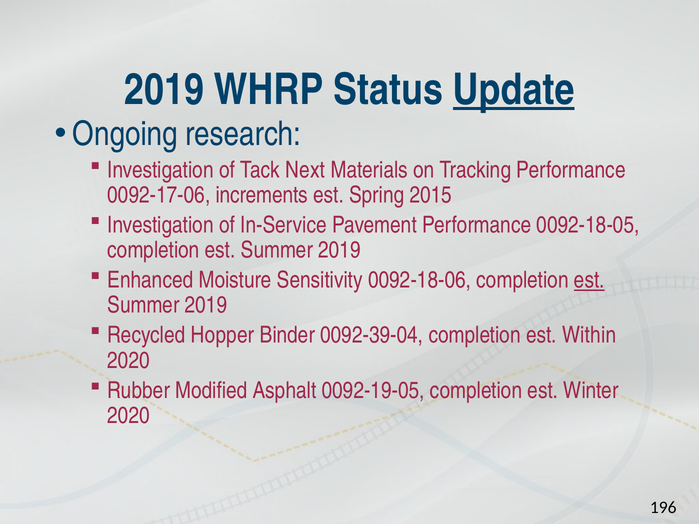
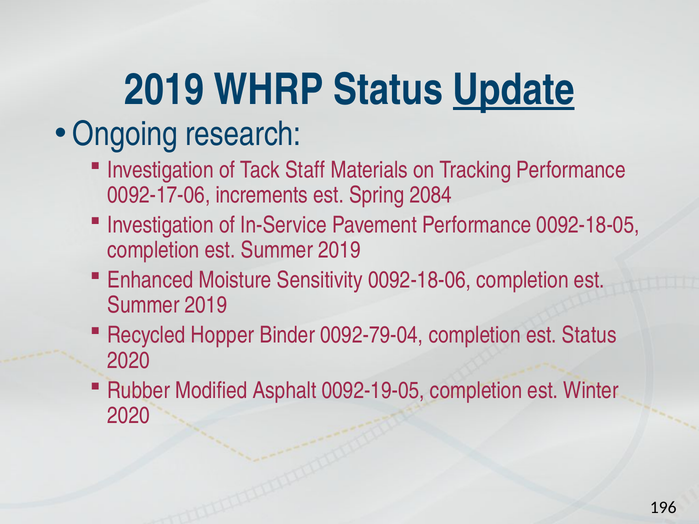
Next: Next -> Staff (305, 170)
2015: 2015 -> 2084 (431, 195)
est underline: present -> none (589, 280)
0092-39-04: 0092-39-04 -> 0092-79-04 (372, 335)
est Within: Within -> Status (589, 335)
